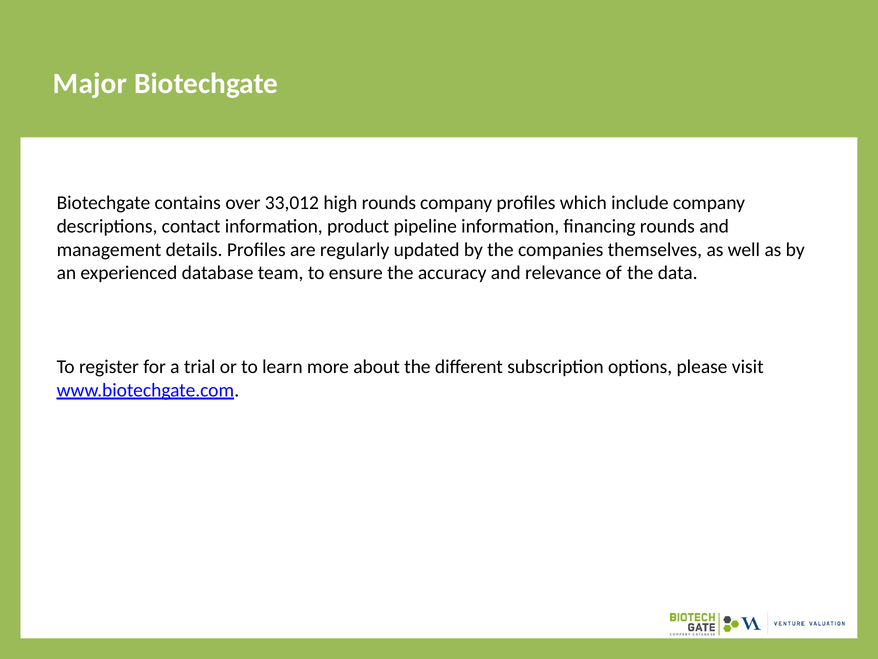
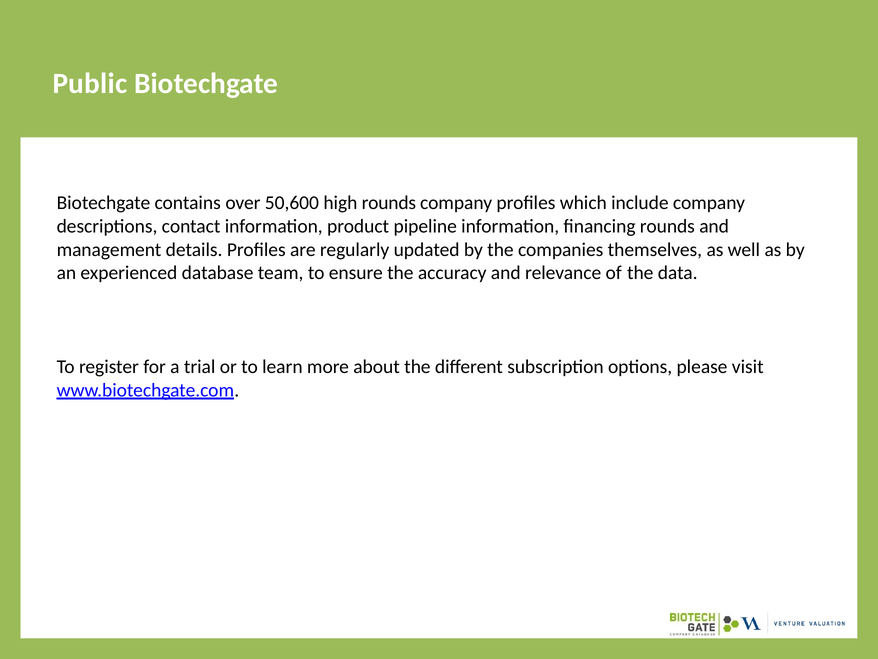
Major: Major -> Public (90, 83)
33,012: 33,012 -> 50,600 (292, 203)
